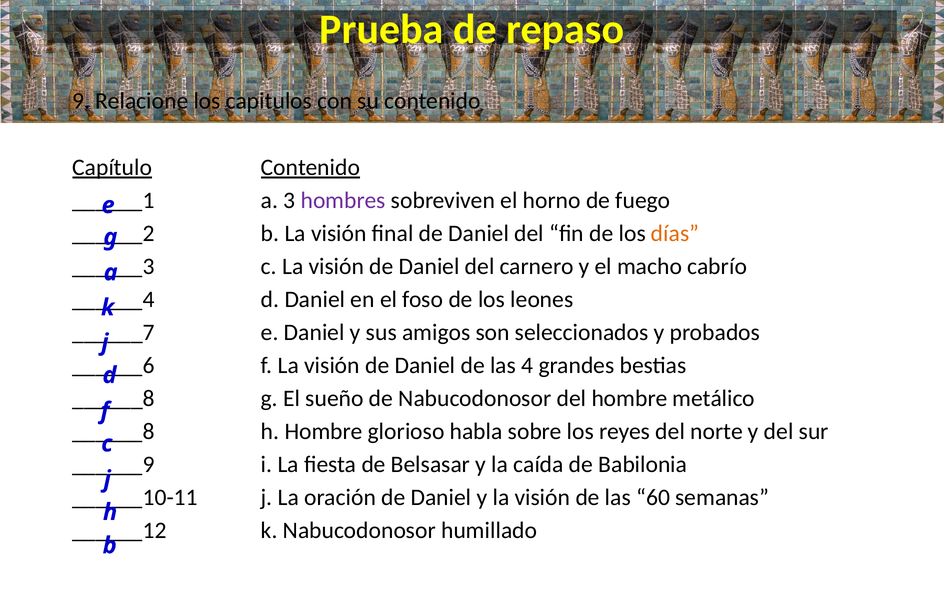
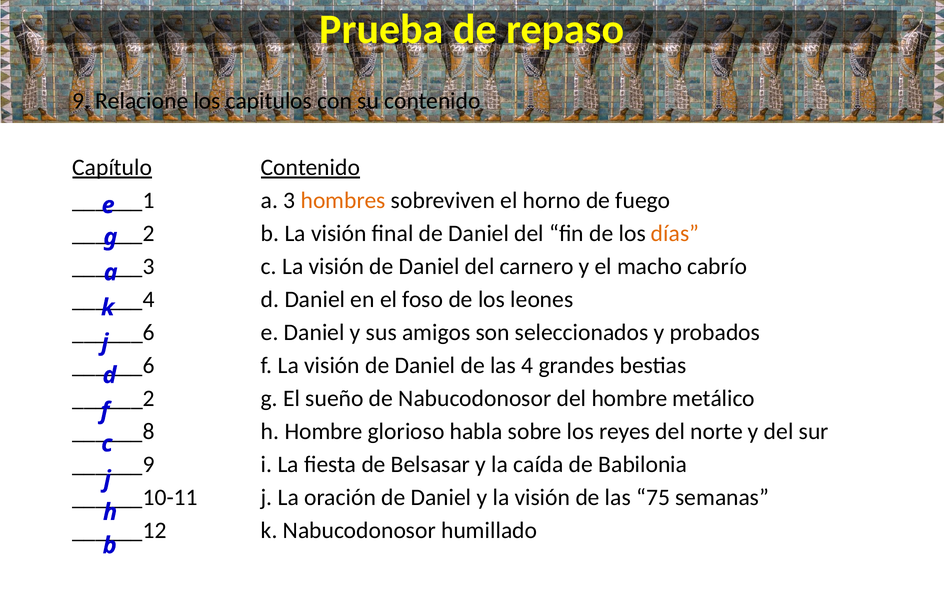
hombres colour: purple -> orange (343, 200)
______7: ______7 -> ______6 (114, 332)
______8: ______8 -> ______2 (114, 399)
60: 60 -> 75 (653, 498)
